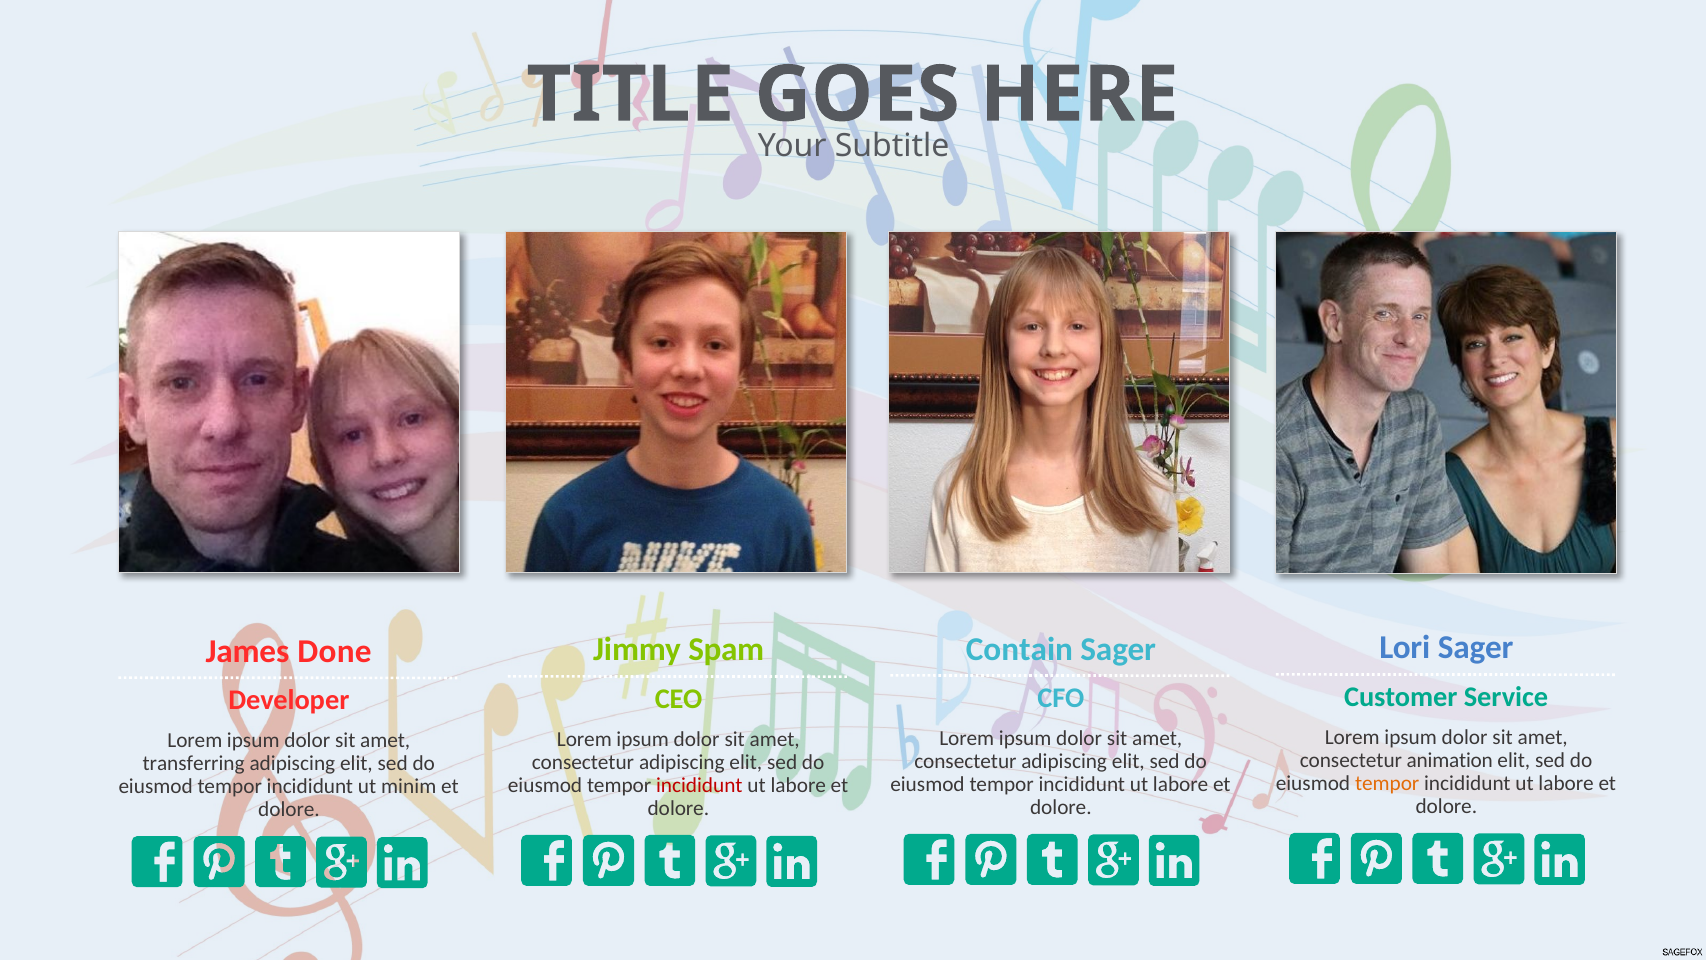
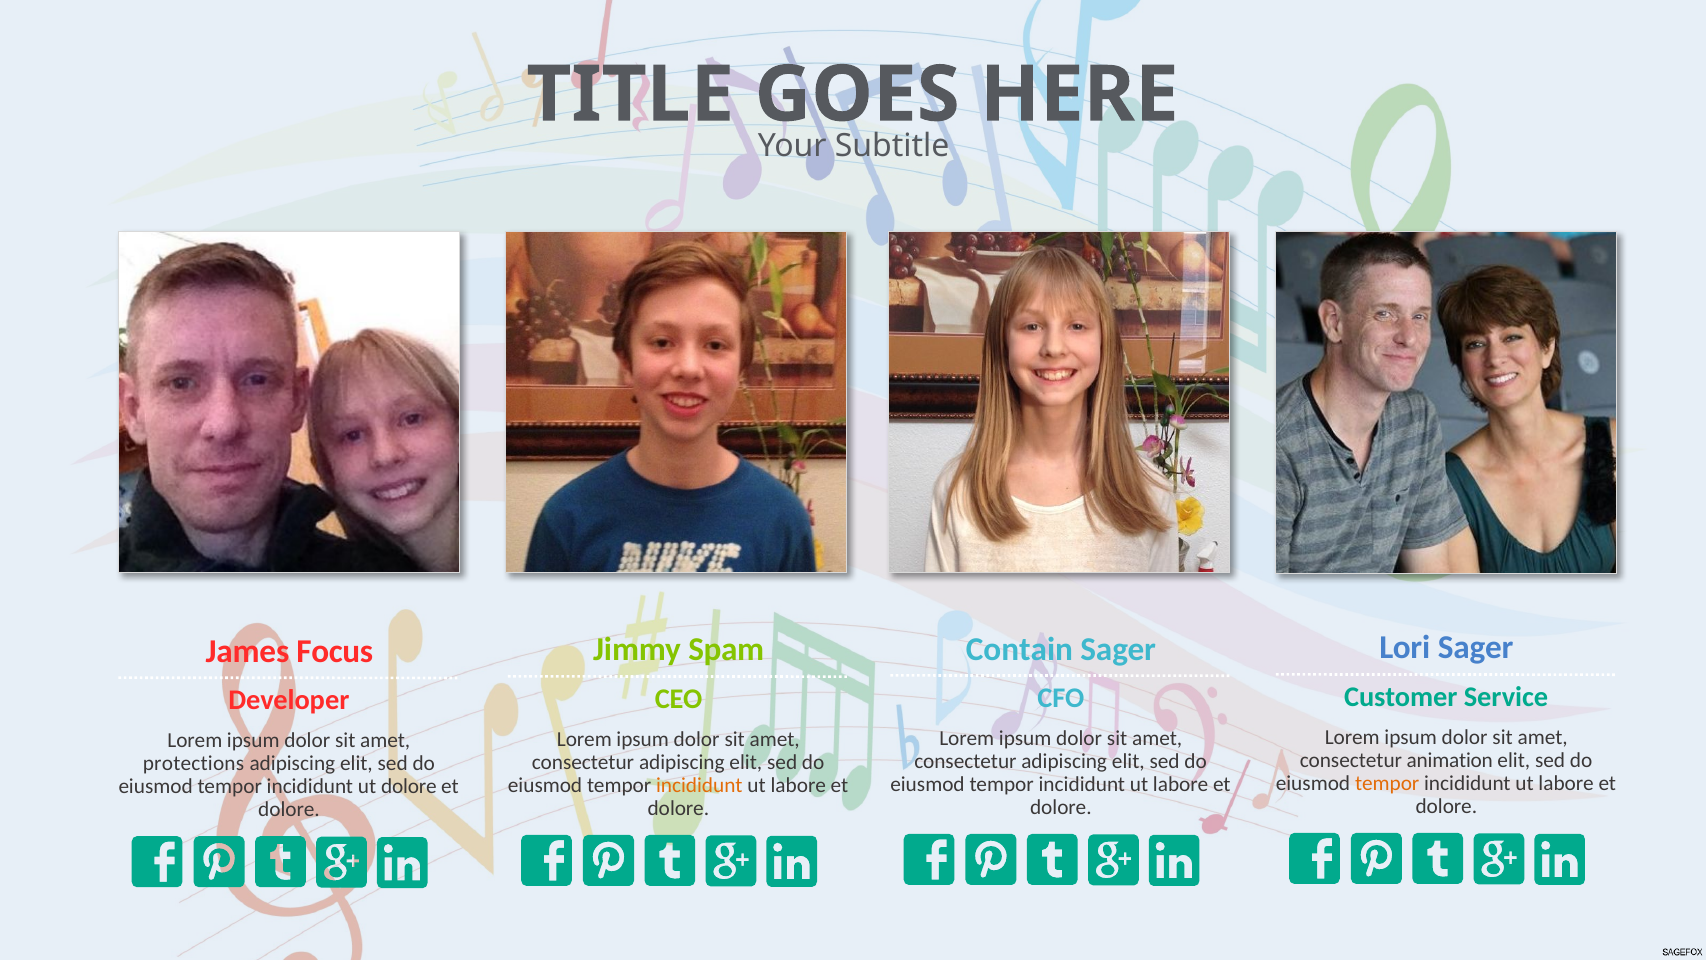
Done: Done -> Focus (335, 651)
transferring: transferring -> protections (193, 763)
incididunt colour: red -> orange (699, 785)
ut minim: minim -> dolore (409, 786)
